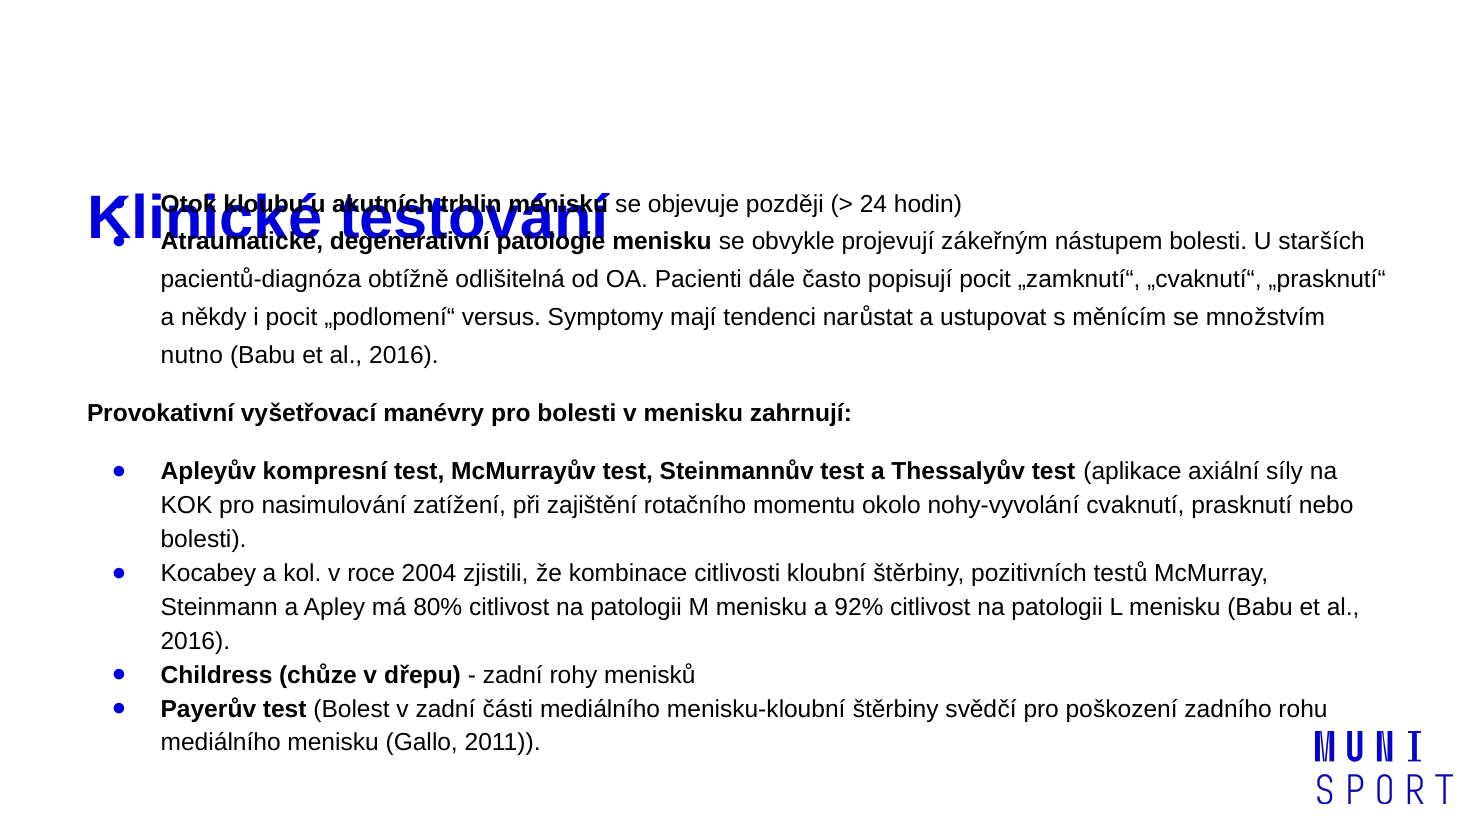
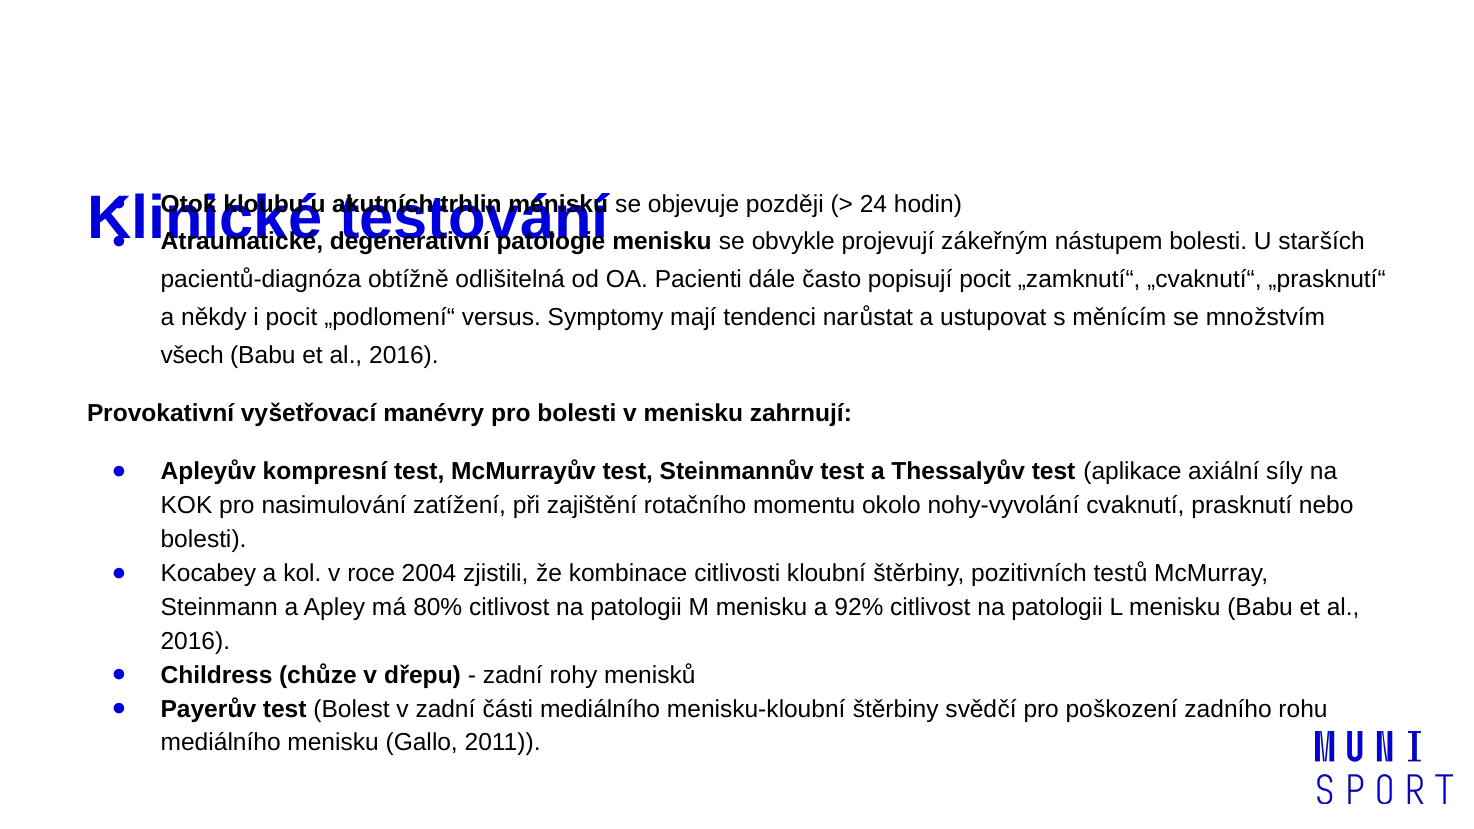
nutno: nutno -> všech (192, 355)
